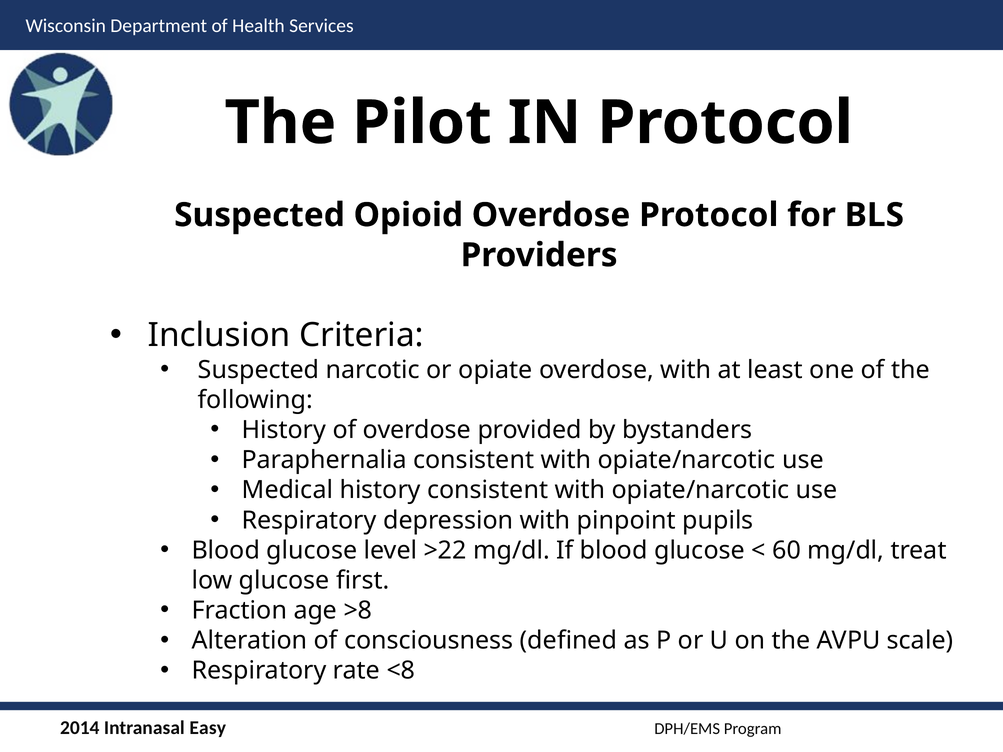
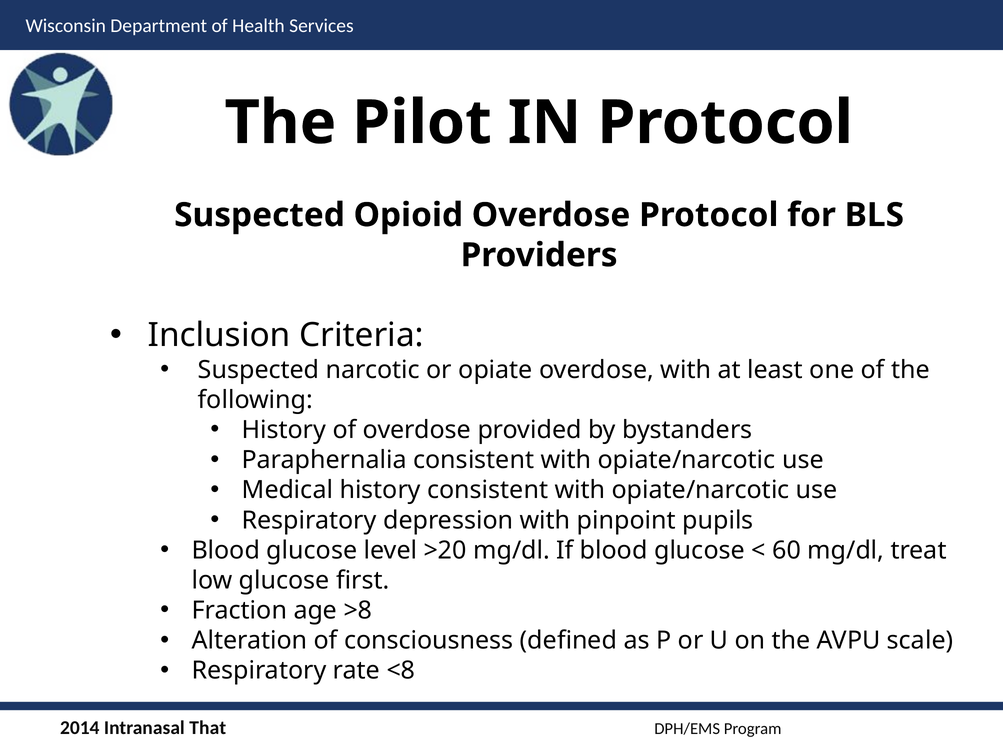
>22: >22 -> >20 (445, 551)
Easy: Easy -> That (208, 728)
